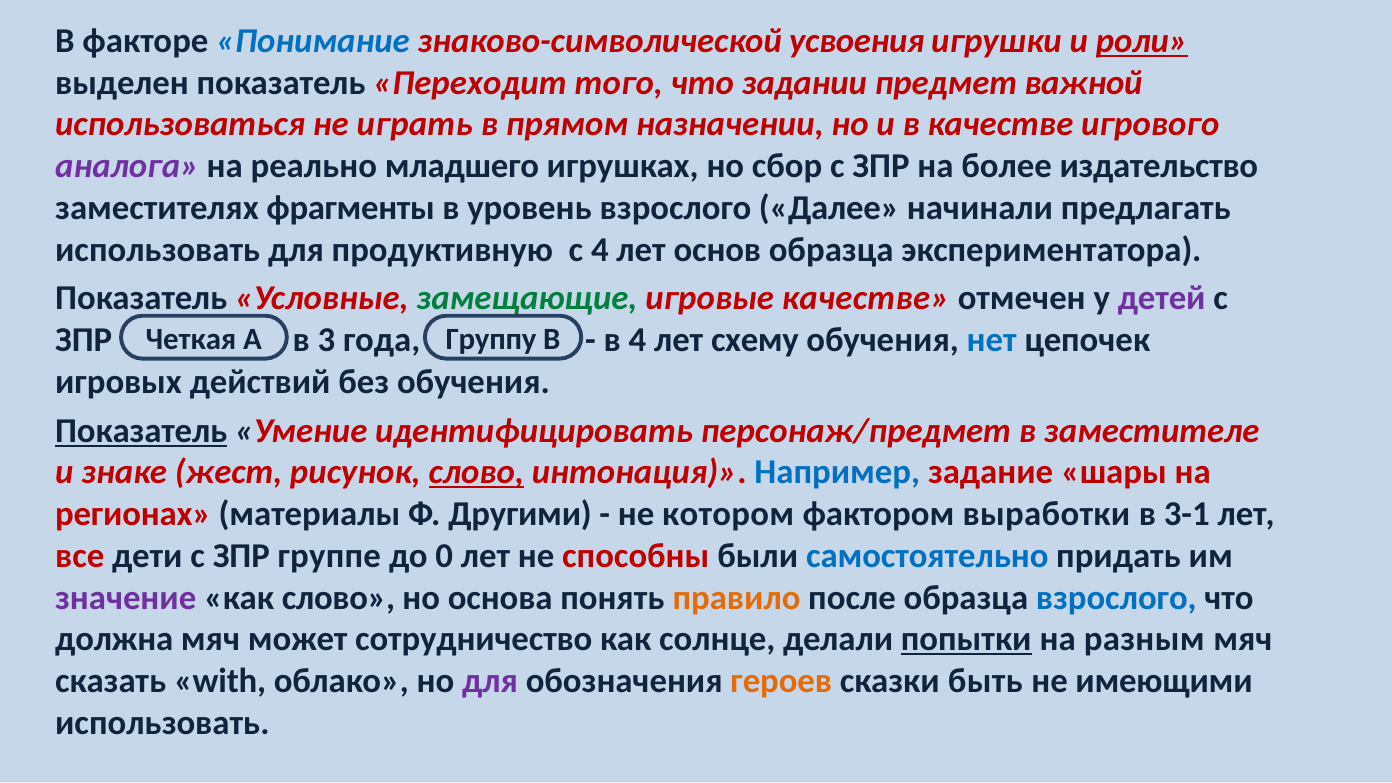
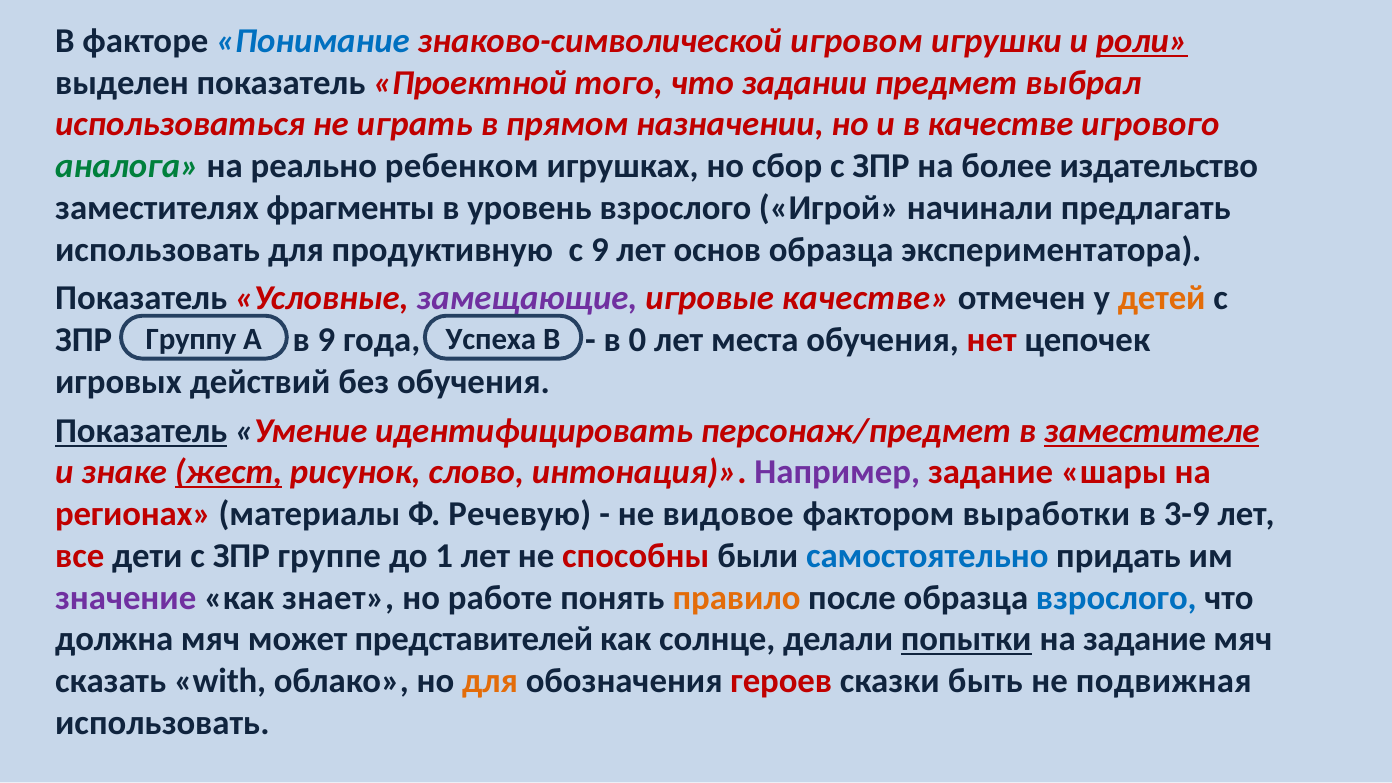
усвоения: усвоения -> игровом (856, 41)
Переходит: Переходит -> Проектной (470, 83)
важной: важной -> выбрал (1083, 83)
аналога colour: purple -> green (127, 166)
младшего: младшего -> ребенком (462, 166)
Далее: Далее -> Игрой (829, 208)
с 4: 4 -> 9 (600, 250)
замещающие colour: green -> purple (527, 298)
детей colour: purple -> orange (1162, 298)
в 3: 3 -> 9 (326, 340)
в 4: 4 -> 0 (637, 340)
схему: схему -> места (755, 340)
нет colour: blue -> red (992, 340)
Четкая: Четкая -> Группу (191, 339)
Группу: Группу -> Успеха (491, 339)
заместителе underline: none -> present (1152, 431)
жест underline: none -> present (229, 472)
слово underline: present -> none (476, 472)
Например colour: blue -> purple (837, 472)
Другими: Другими -> Речевую (520, 514)
котором: котором -> видовое (728, 514)
3-1: 3-1 -> 3-9 (1187, 514)
0: 0 -> 1 (444, 556)
как слово: слово -> знает (338, 598)
основа: основа -> работе (500, 598)
сотрудничество: сотрудничество -> представителей (474, 639)
на разным: разным -> задание (1145, 639)
для colour: purple -> orange (490, 681)
героев colour: orange -> red (781, 681)
имеющими: имеющими -> подвижная (1164, 681)
